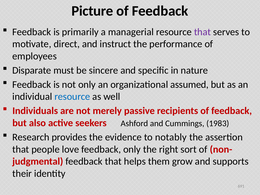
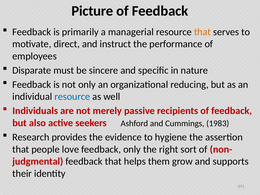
that colour: purple -> orange (202, 32)
assumed: assumed -> reducing (189, 85)
notably: notably -> hygiene (171, 137)
